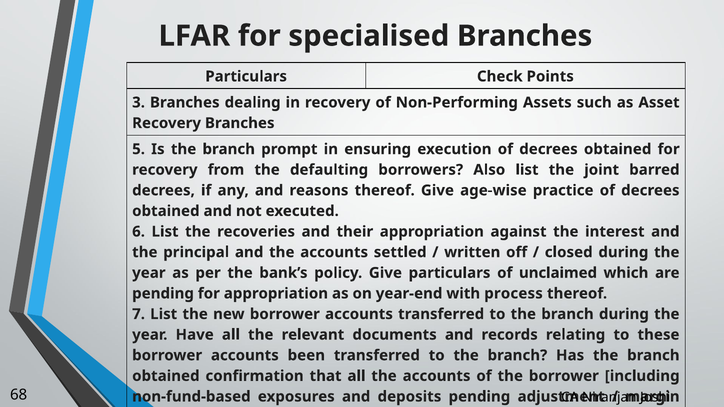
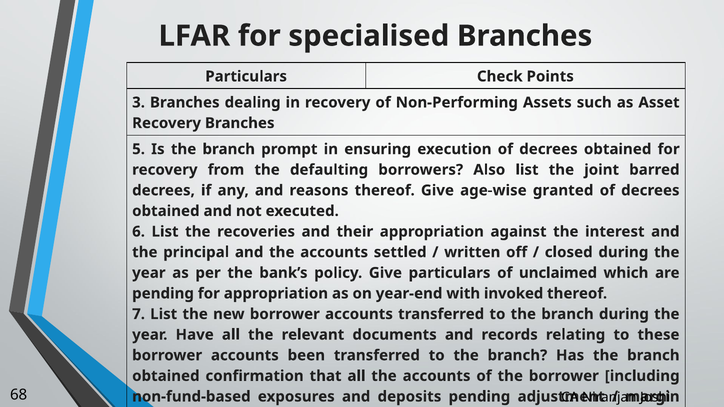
practice: practice -> granted (563, 190)
process: process -> invoked (514, 294)
